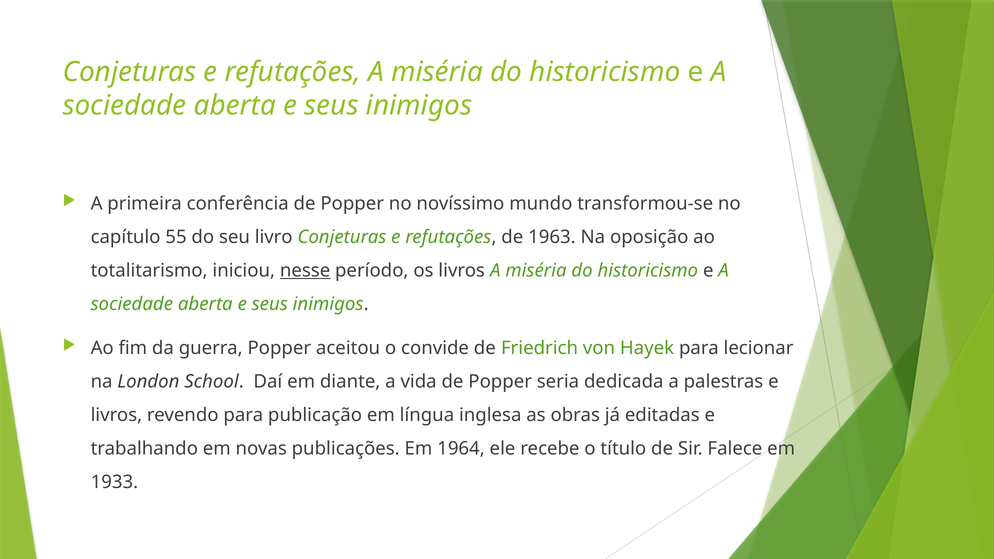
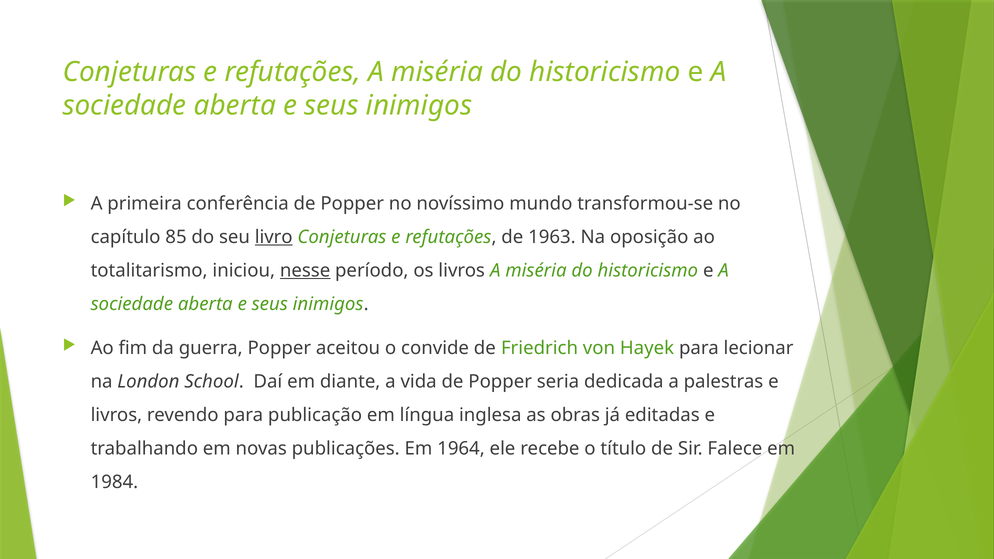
55: 55 -> 85 (176, 237)
livro underline: none -> present (274, 237)
1933: 1933 -> 1984 (114, 482)
